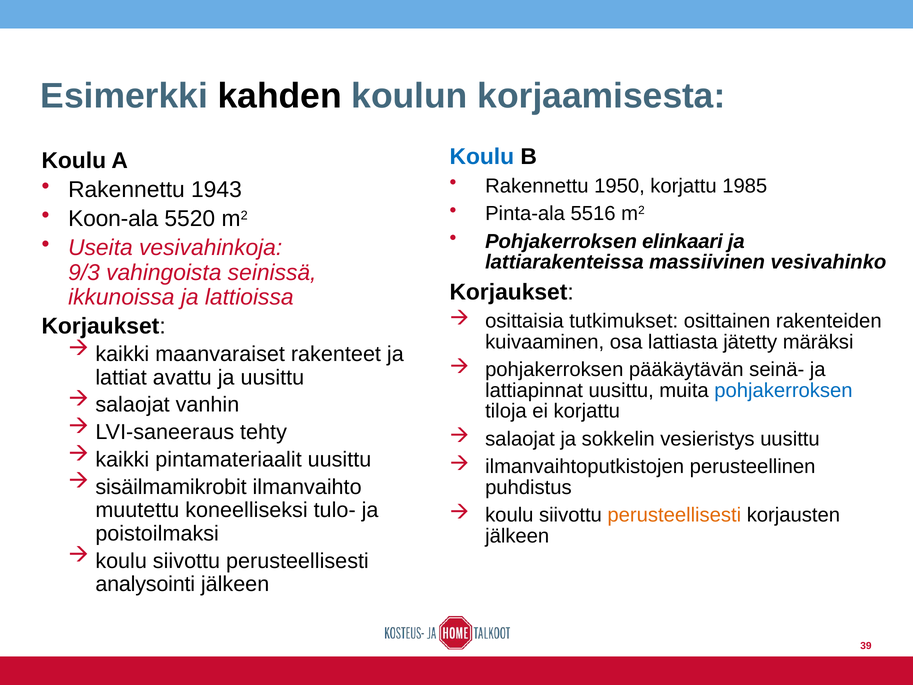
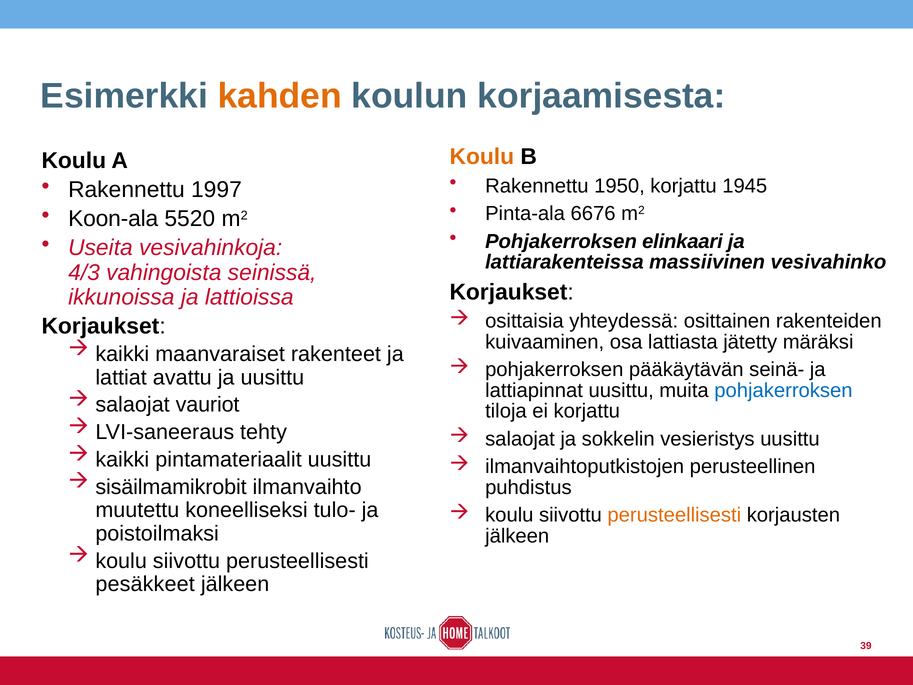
kahden colour: black -> orange (280, 96)
Koulu colour: blue -> orange (482, 157)
1985: 1985 -> 1945 (745, 186)
1943: 1943 -> 1997 (216, 190)
5516: 5516 -> 6676 (593, 214)
9/3: 9/3 -> 4/3 (84, 272)
tutkimukset: tutkimukset -> yhteydessä (624, 321)
vanhin: vanhin -> vauriot (208, 405)
analysointi: analysointi -> pesäkkeet (145, 584)
